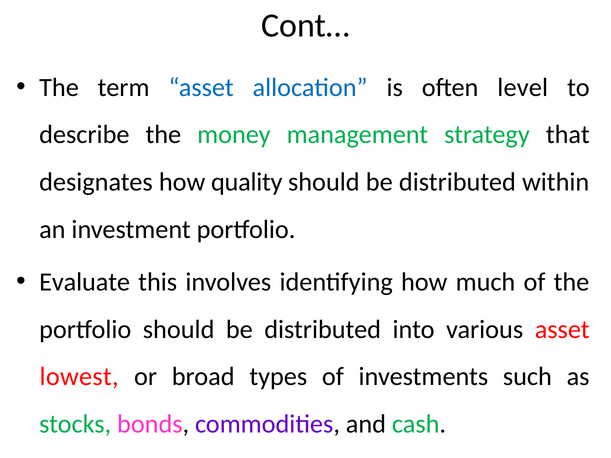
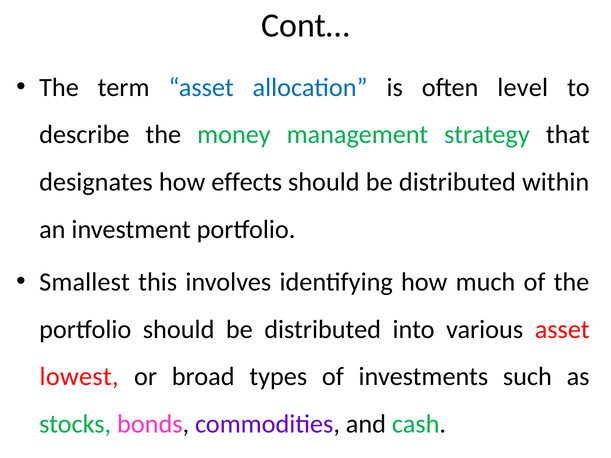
quality: quality -> effects (247, 182)
Evaluate: Evaluate -> Smallest (85, 282)
